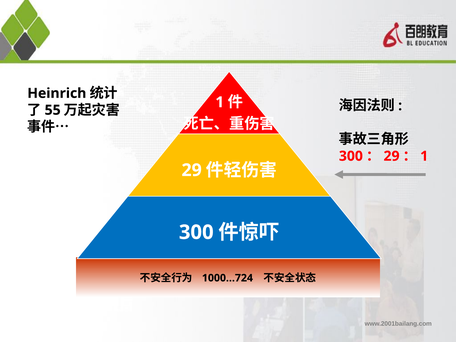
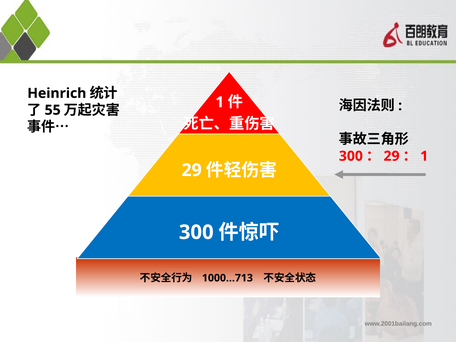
1000…724: 1000…724 -> 1000…713 (227, 278)
